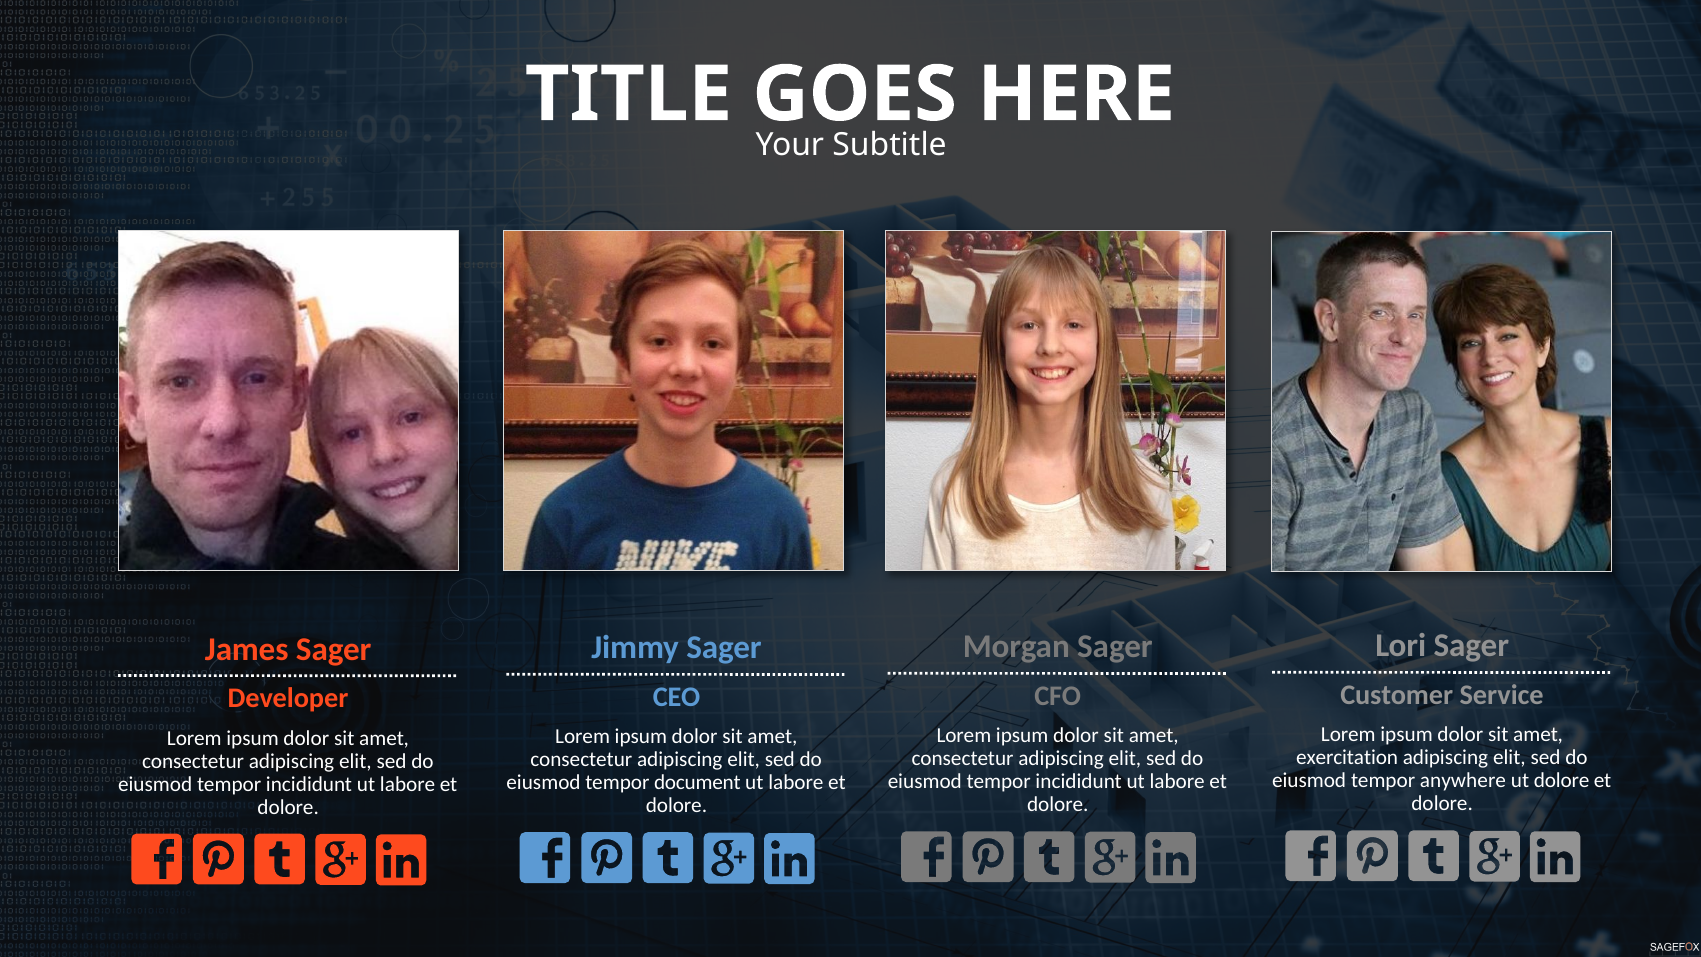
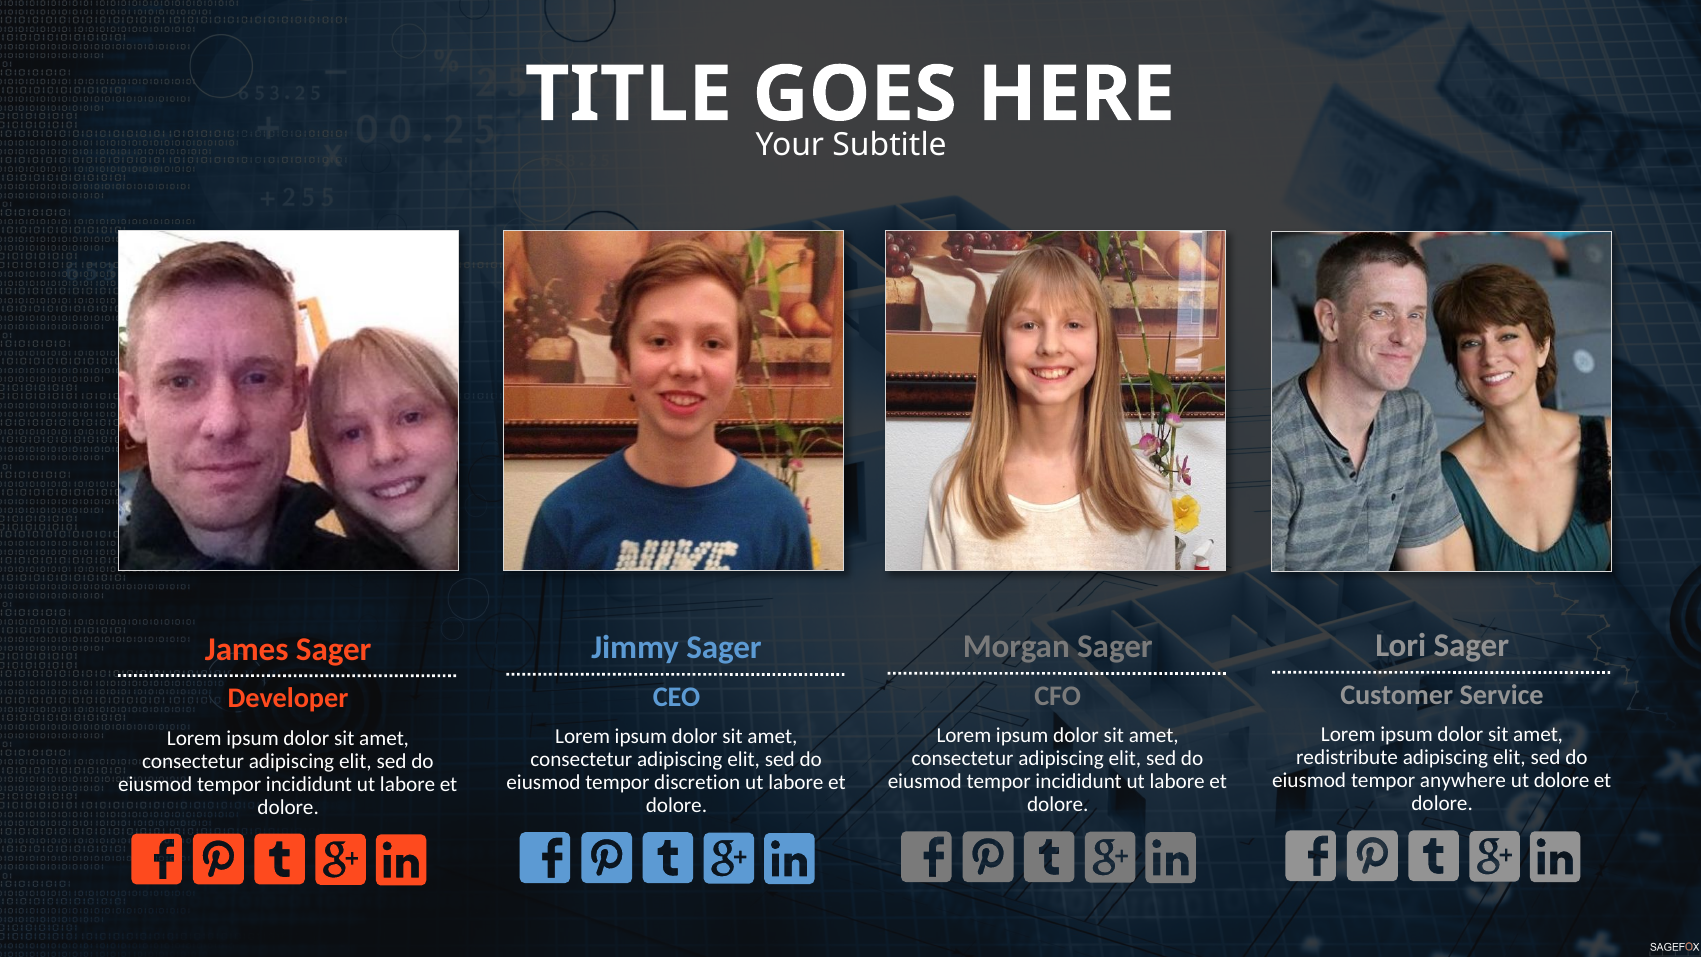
exercitation: exercitation -> redistribute (1347, 758)
document: document -> discretion (697, 783)
